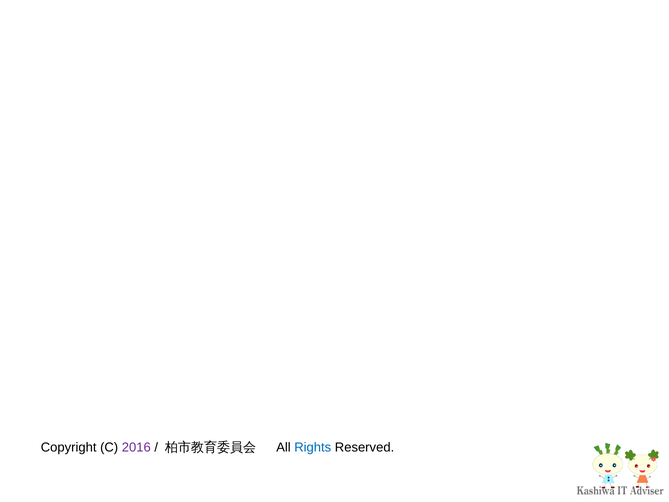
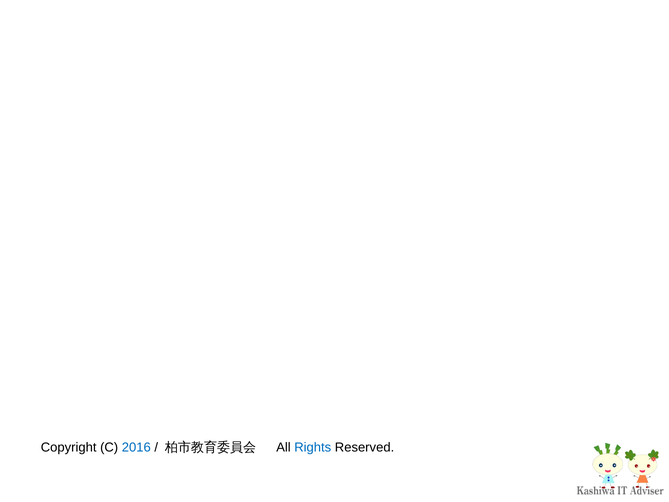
2016 colour: purple -> blue (136, 447)
